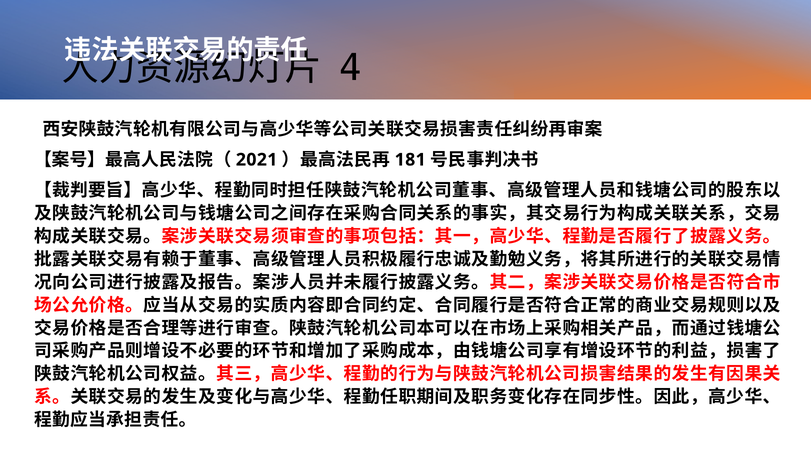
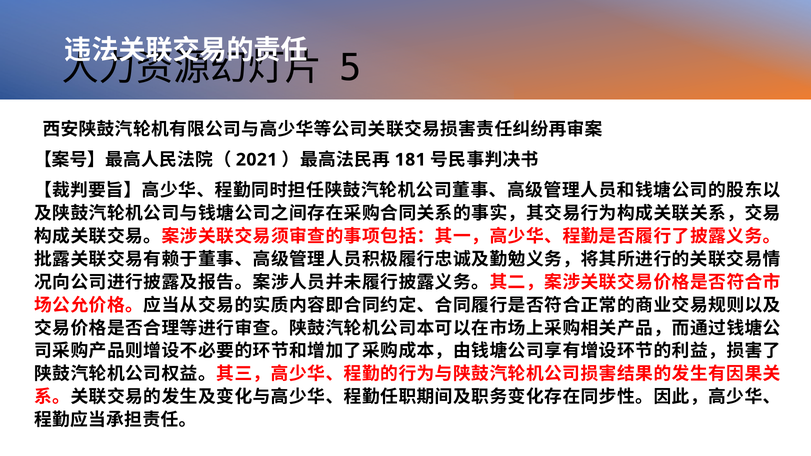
4: 4 -> 5 (351, 68)
